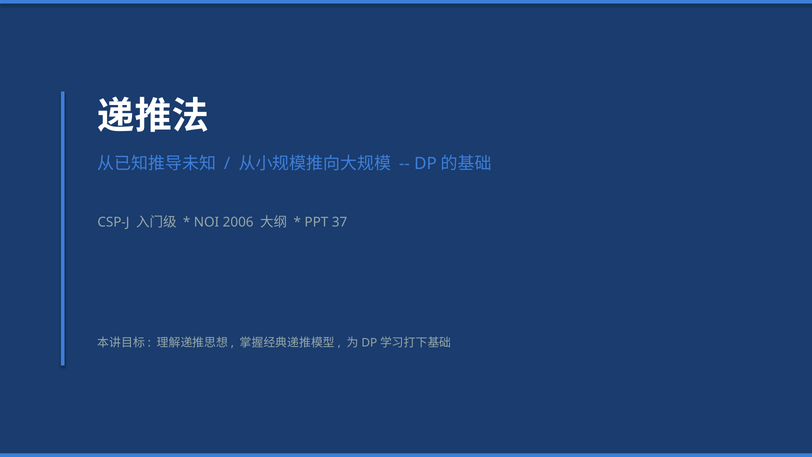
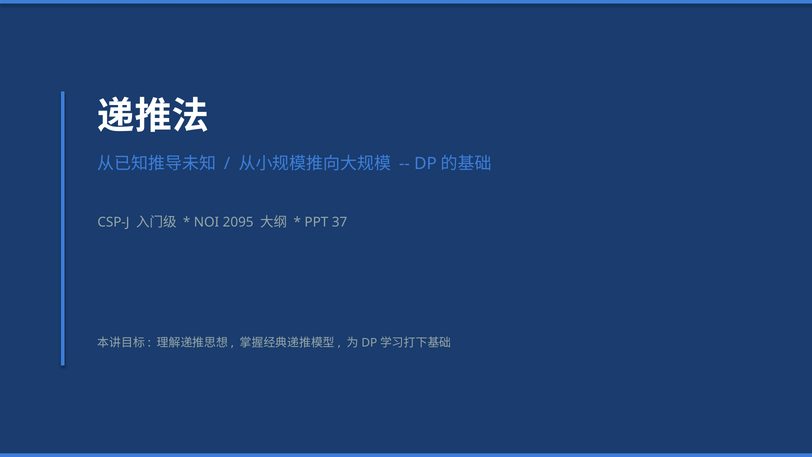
2006: 2006 -> 2095 (238, 222)
